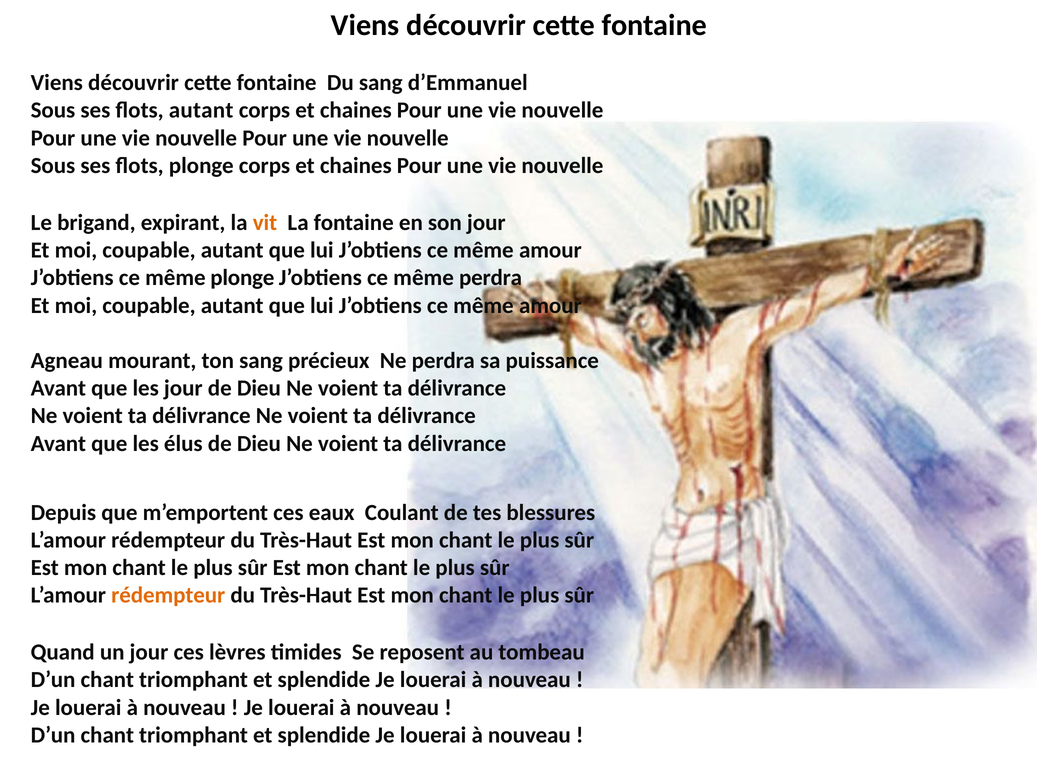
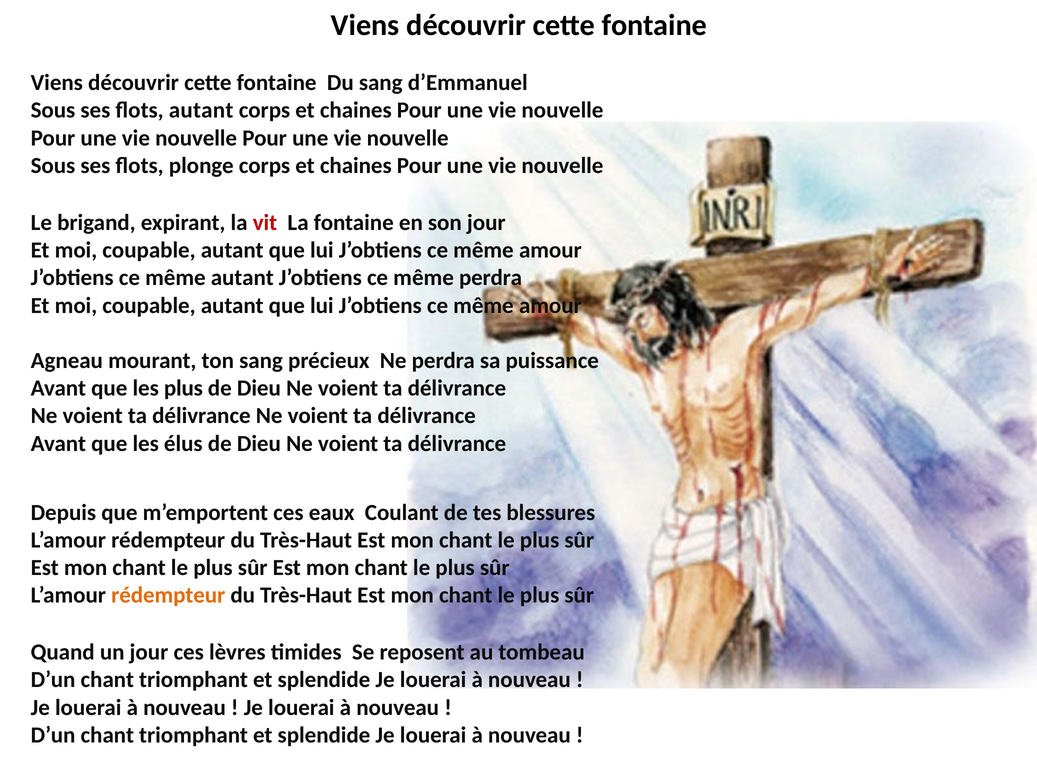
vit colour: orange -> red (265, 223)
même plonge: plonge -> autant (242, 278)
les jour: jour -> plus (183, 389)
